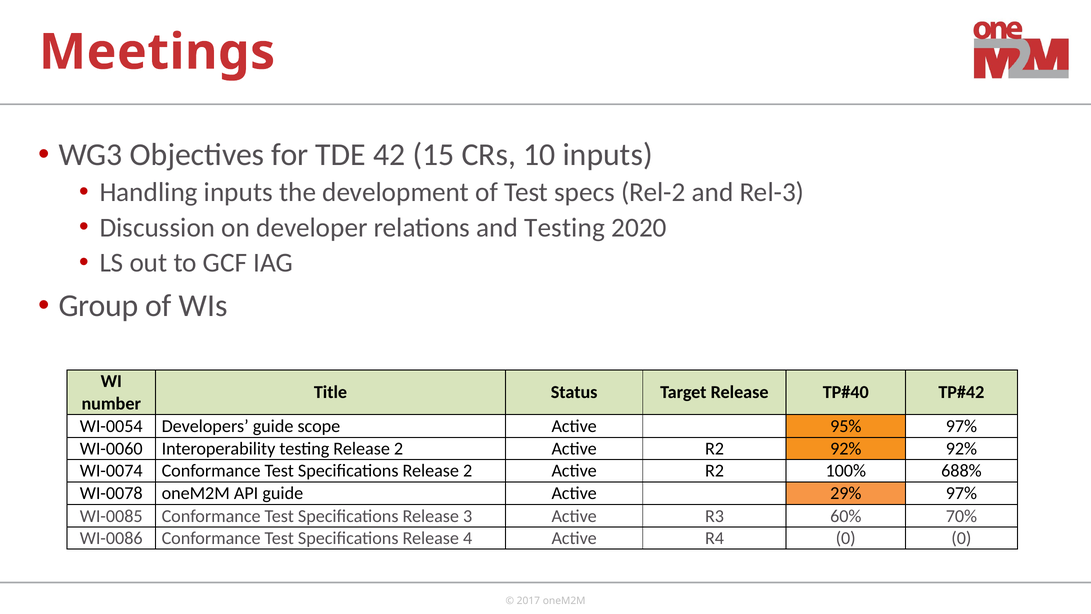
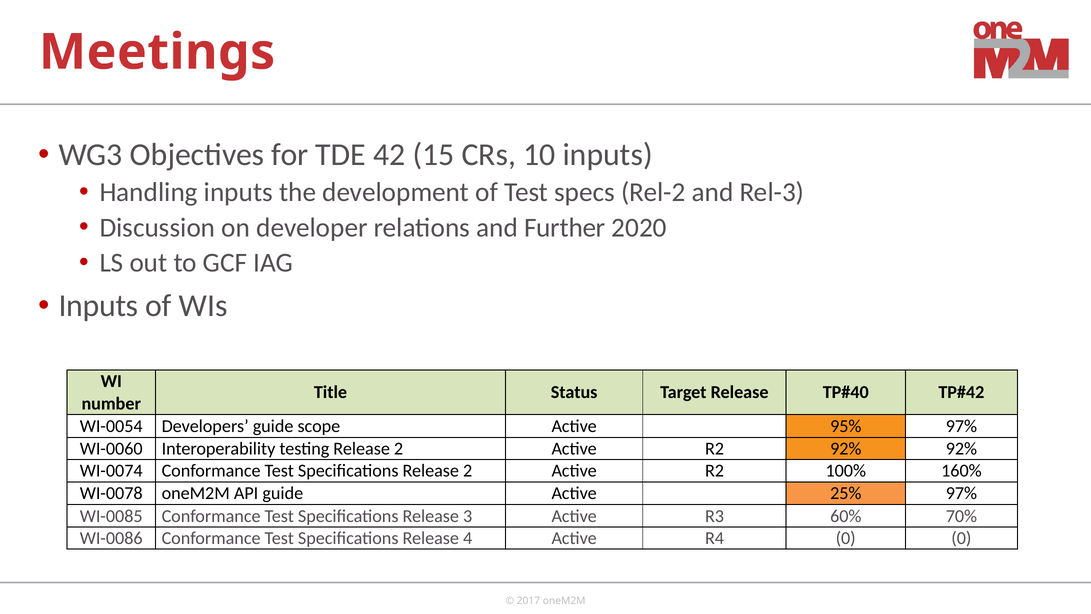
and Testing: Testing -> Further (565, 227)
Group: Group -> Inputs (99, 306)
688%: 688% -> 160% (961, 471)
29%: 29% -> 25% (846, 493)
